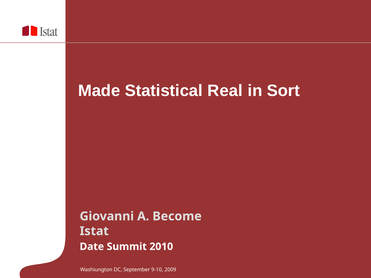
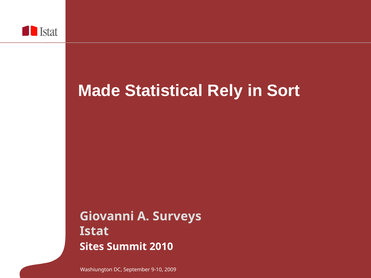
Real: Real -> Rely (225, 91)
Become: Become -> Surveys (177, 216)
Date: Date -> Sites (92, 247)
